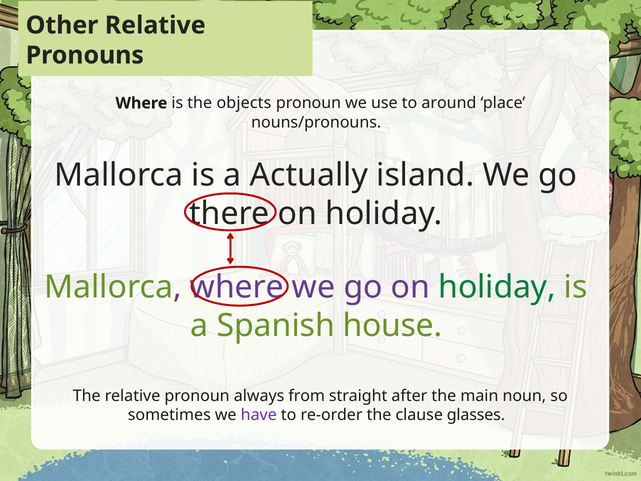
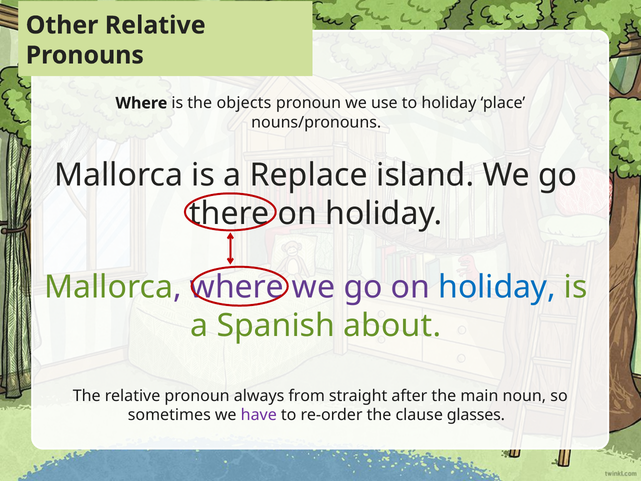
to around: around -> holiday (449, 103)
Actually: Actually -> Replace (309, 175)
holiday colour: green -> blue (497, 287)
house: house -> about (392, 325)
